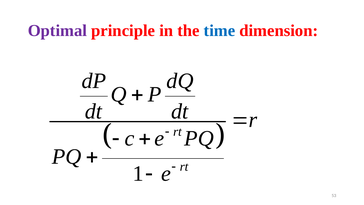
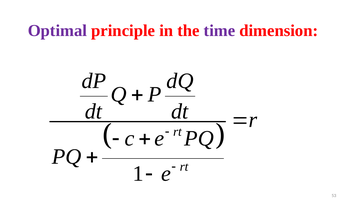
time colour: blue -> purple (219, 31)
